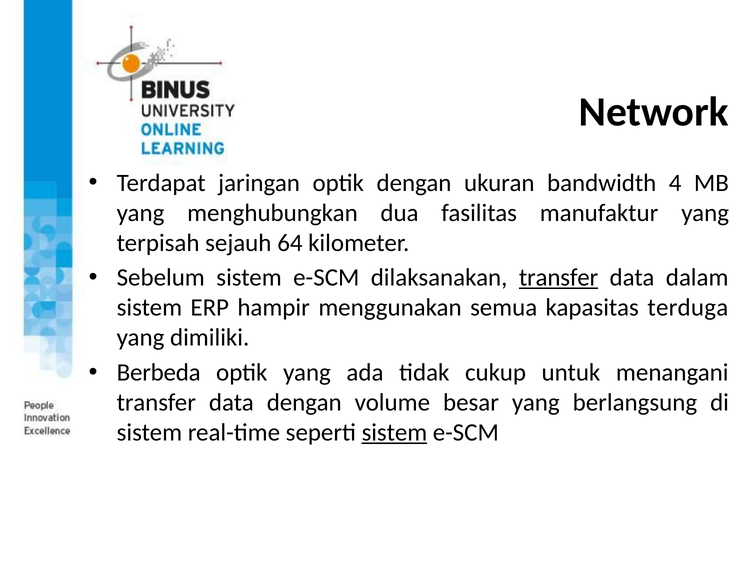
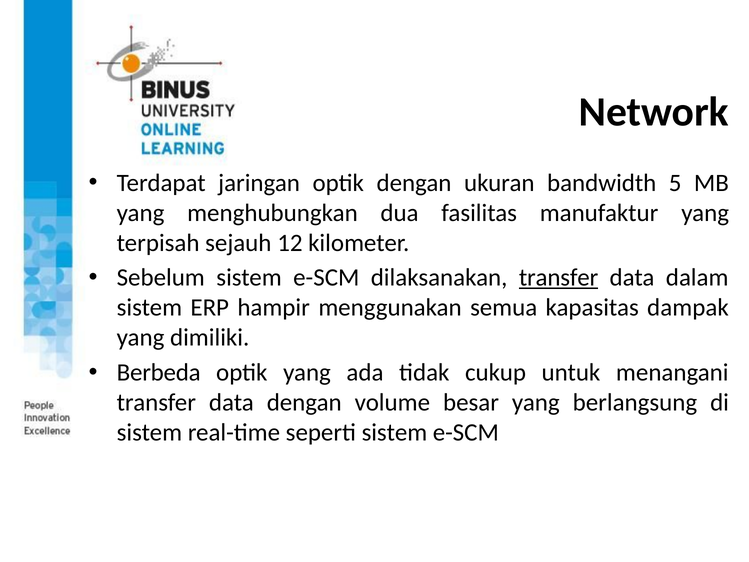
4: 4 -> 5 (675, 183)
64: 64 -> 12 (290, 243)
terduga: terduga -> dampak (688, 308)
sistem underline: present -> none (394, 432)
